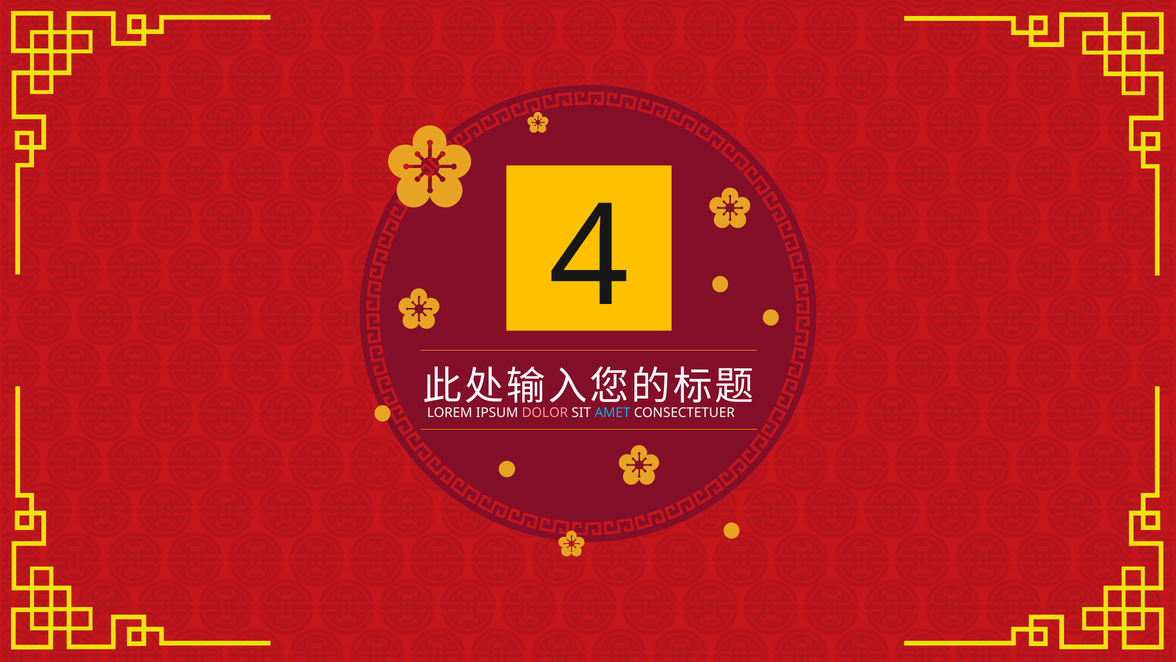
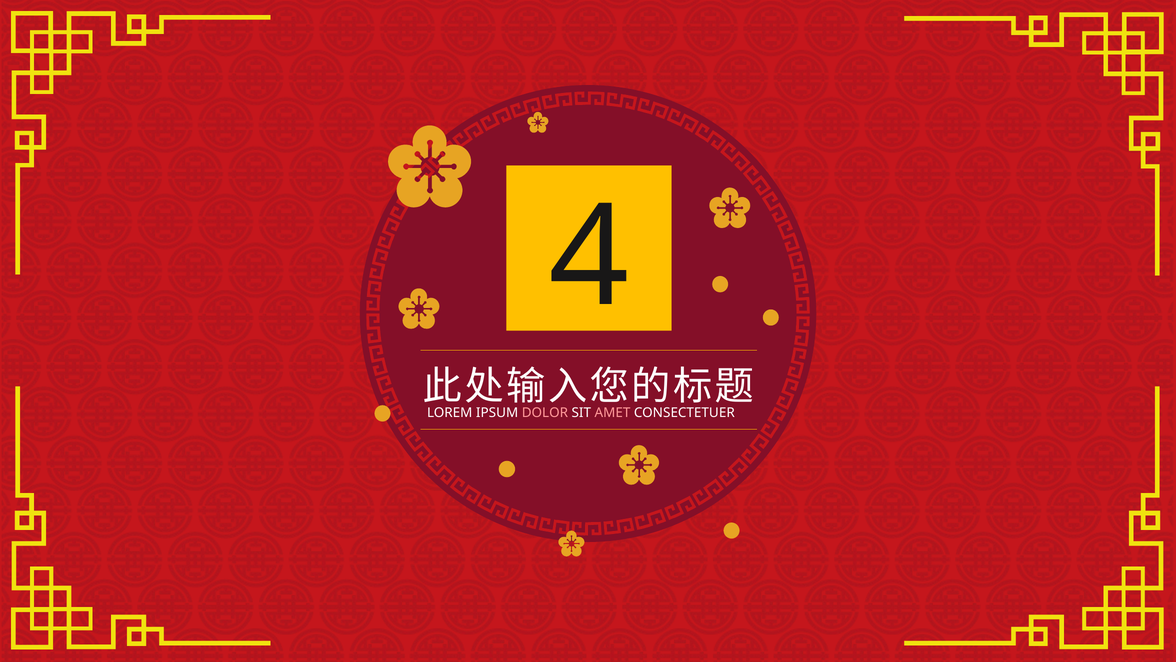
AMET colour: light blue -> pink (612, 413)
